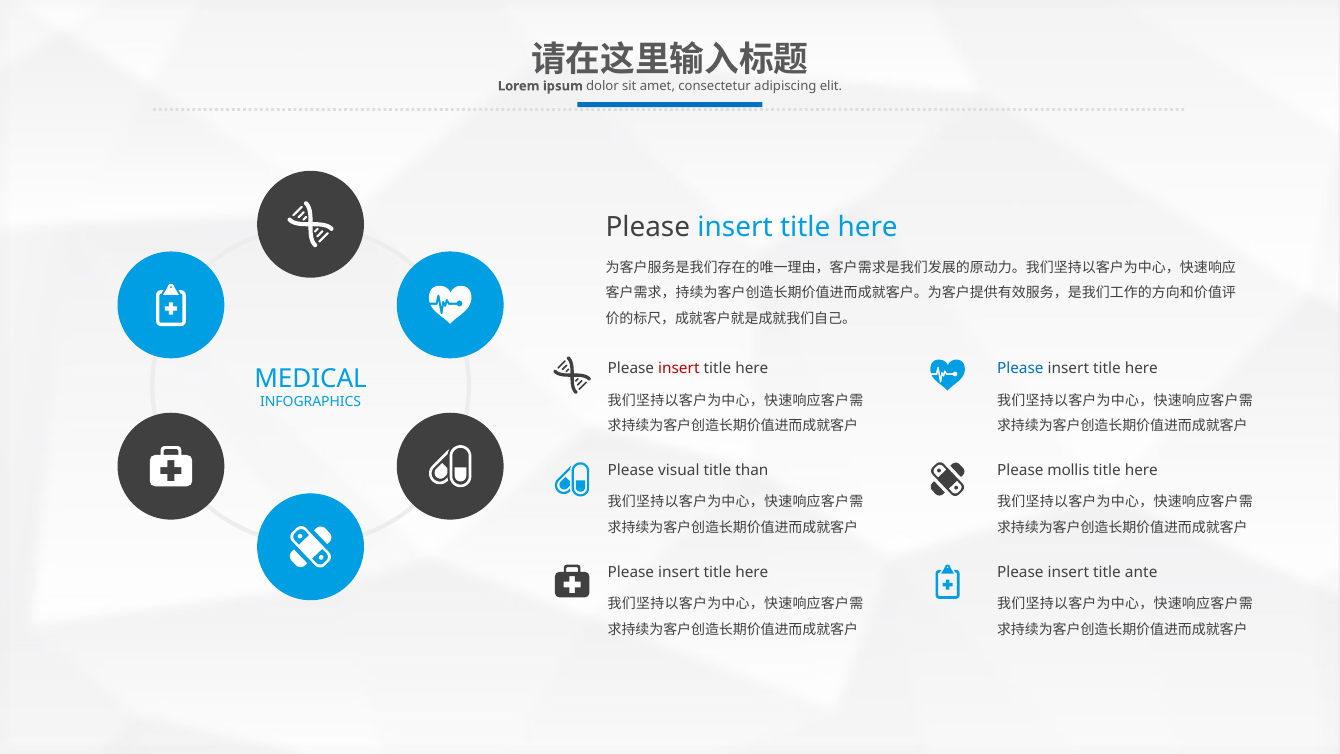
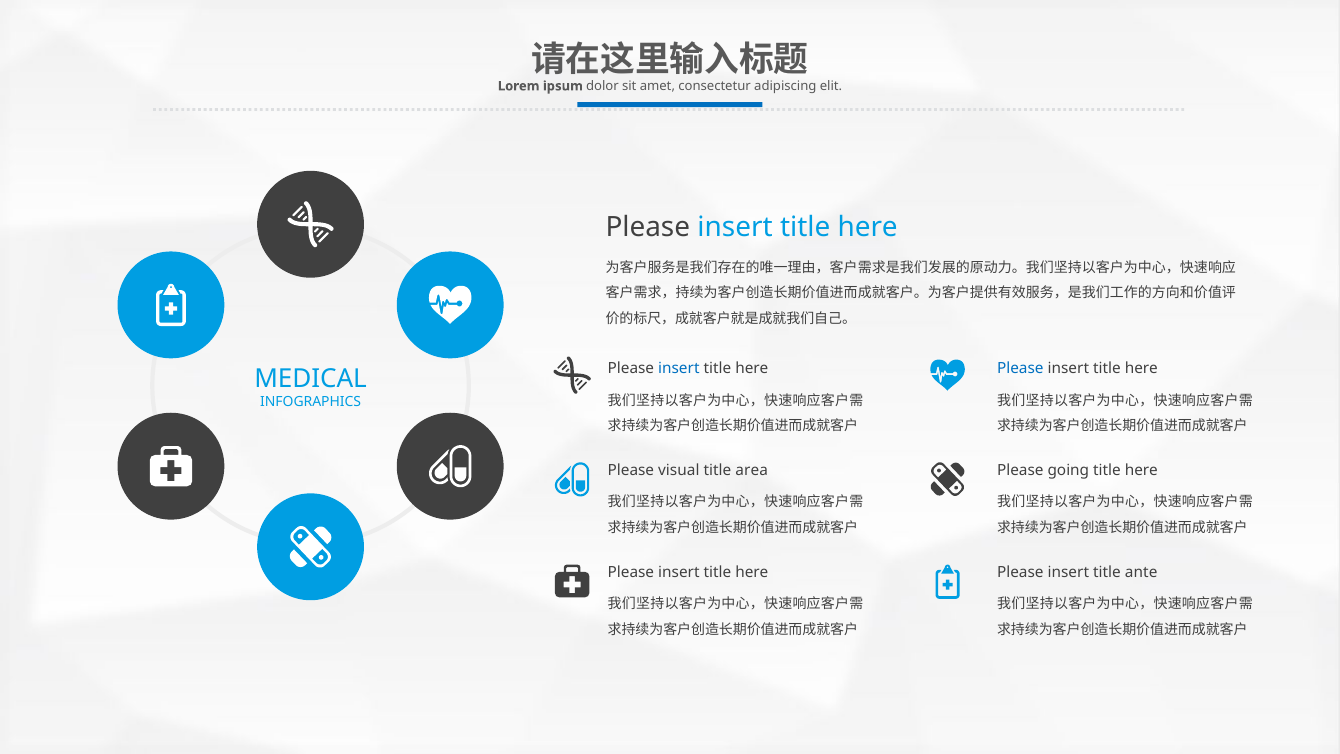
insert colour: red -> blue (679, 368)
than: than -> area (752, 470)
mollis: mollis -> going (1068, 470)
